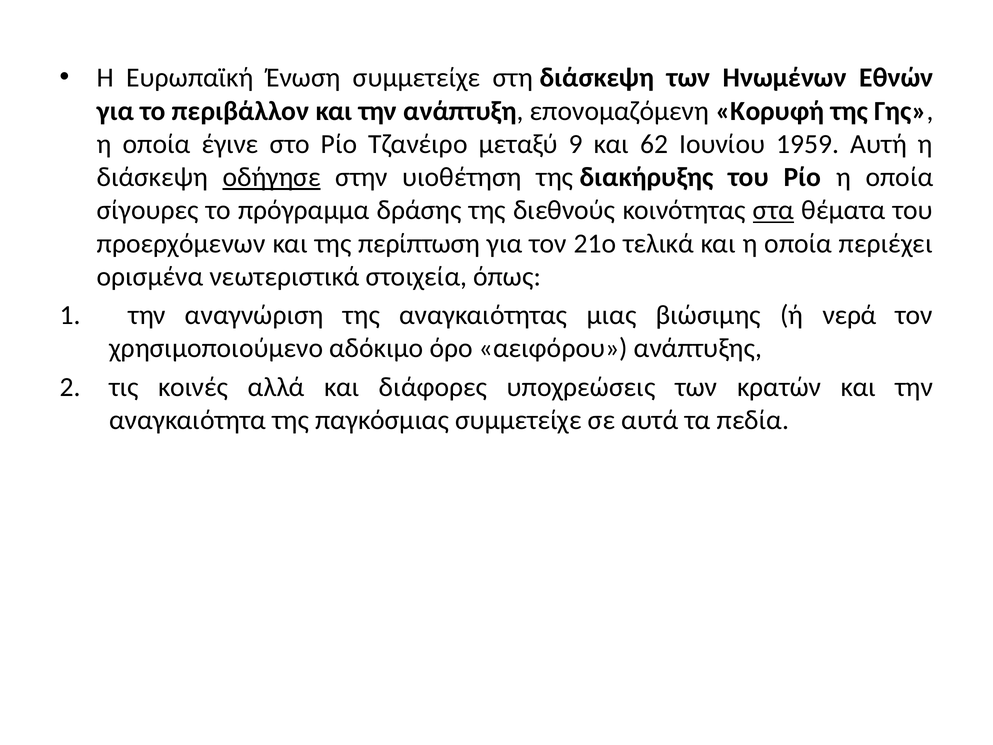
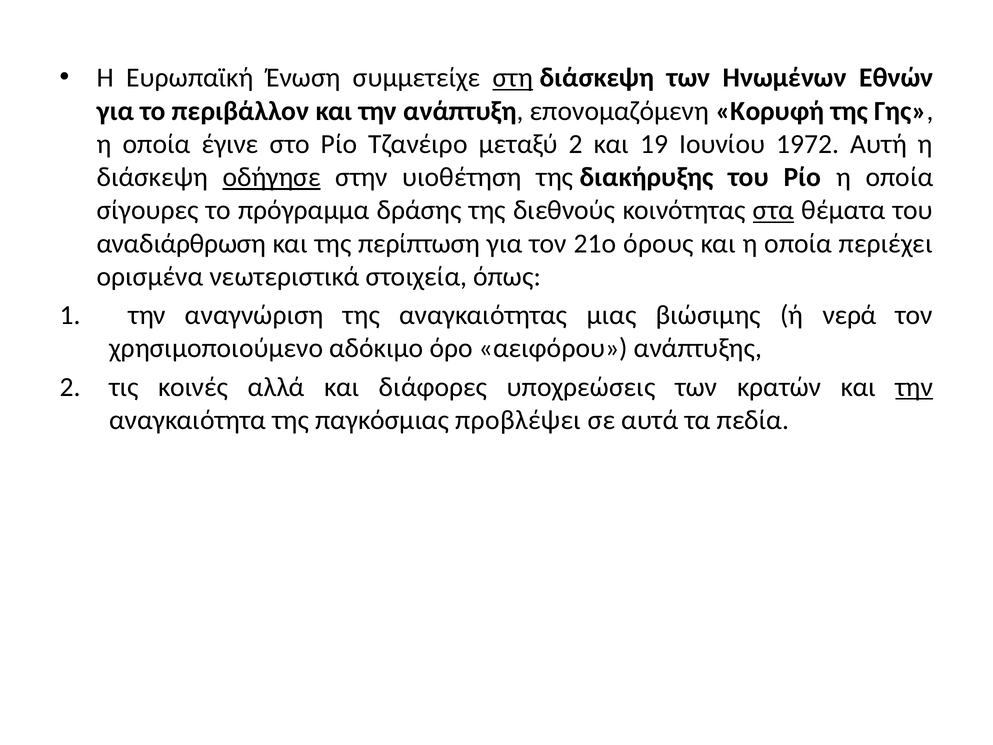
στη underline: none -> present (513, 78)
μεταξύ 9: 9 -> 2 (576, 144)
62: 62 -> 19 (654, 144)
1959: 1959 -> 1972 (808, 144)
προερχόμενων: προερχόμενων -> αναδιάρθρωση (181, 243)
τελικά: τελικά -> όρους (658, 243)
την underline: none -> present (914, 387)
παγκόσμιας συμμετείχε: συμμετείχε -> προβλέψει (518, 420)
